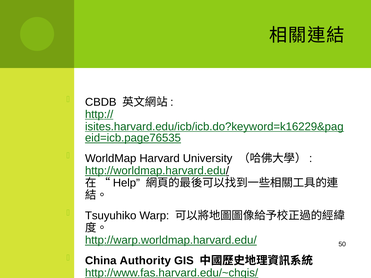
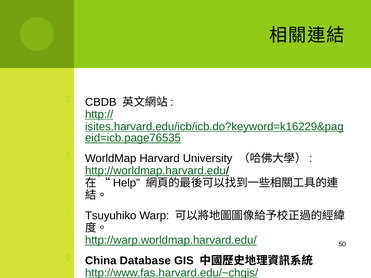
Authority: Authority -> Database (145, 261)
